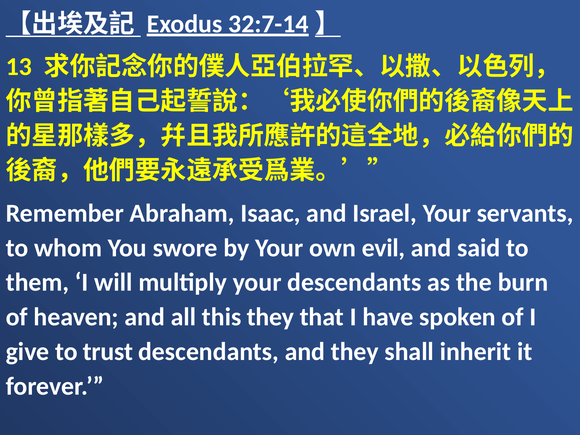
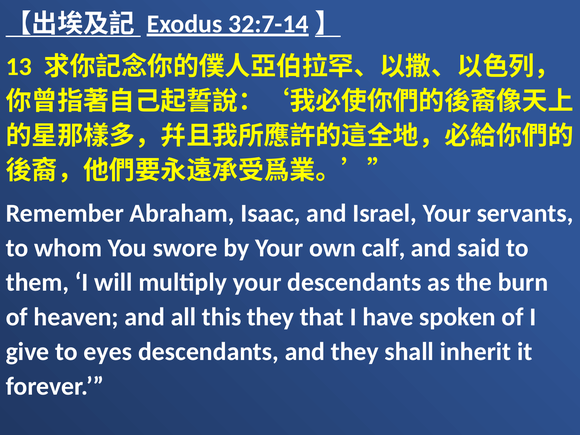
evil: evil -> calf (384, 248)
trust: trust -> eyes (108, 352)
